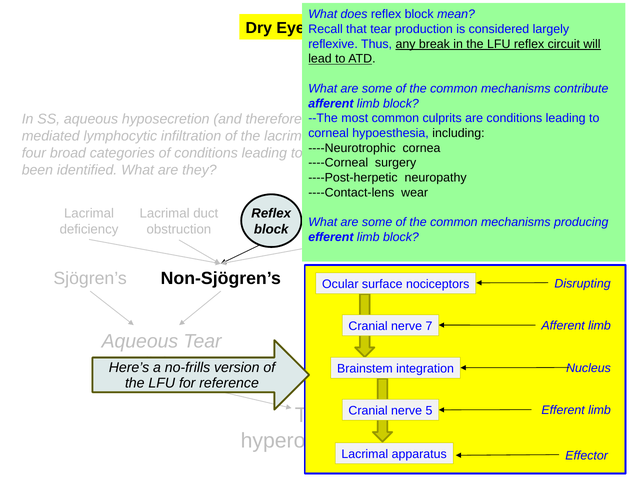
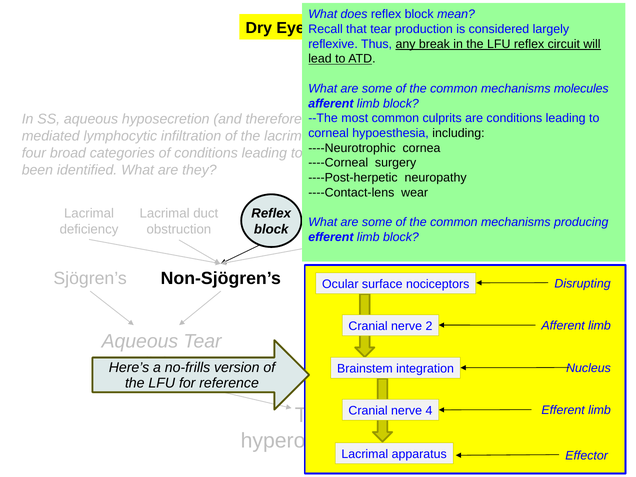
contribute: contribute -> molecules (581, 89)
7: 7 -> 2 (429, 326)
5: 5 -> 4 (429, 411)
